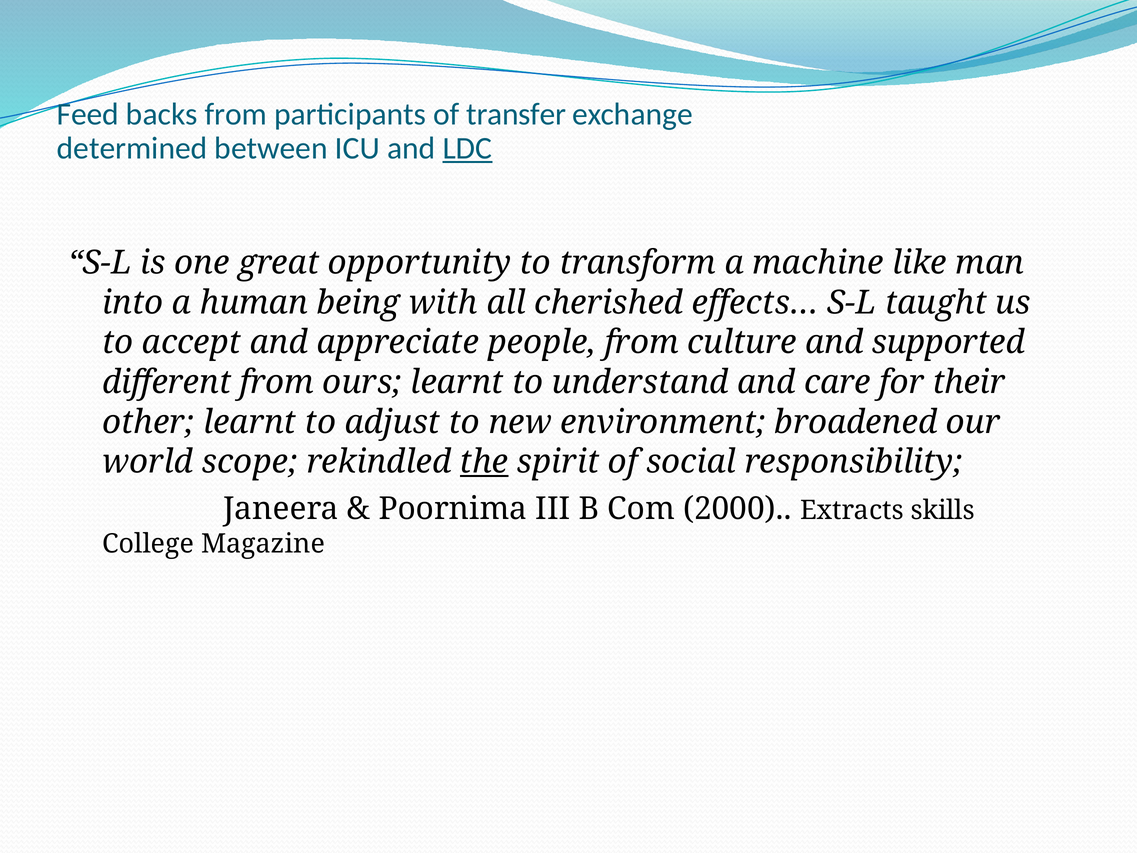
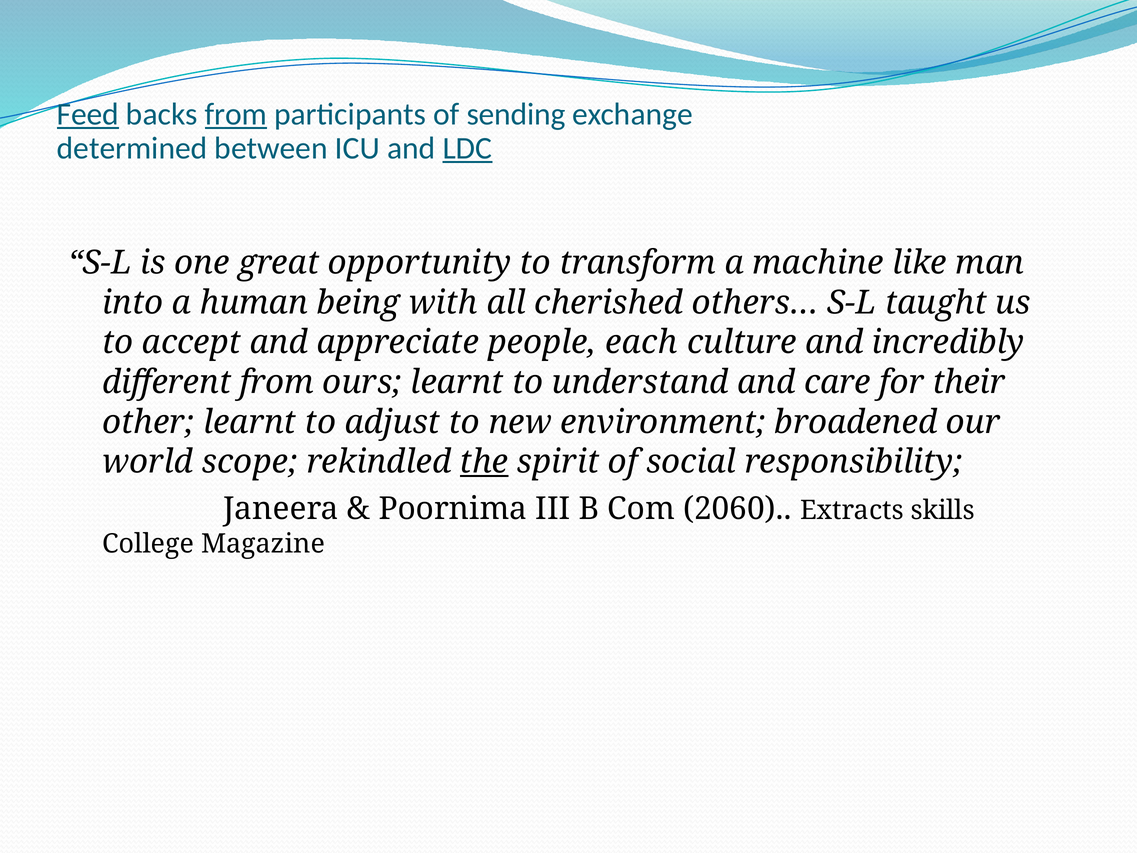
Feed underline: none -> present (88, 114)
from underline: none -> present (236, 114)
transfer: transfer -> sending (516, 114)
effects…: effects… -> others… (755, 303)
people from: from -> each (641, 342)
supported: supported -> incredibly (948, 342)
2000: 2000 -> 2060 (737, 509)
